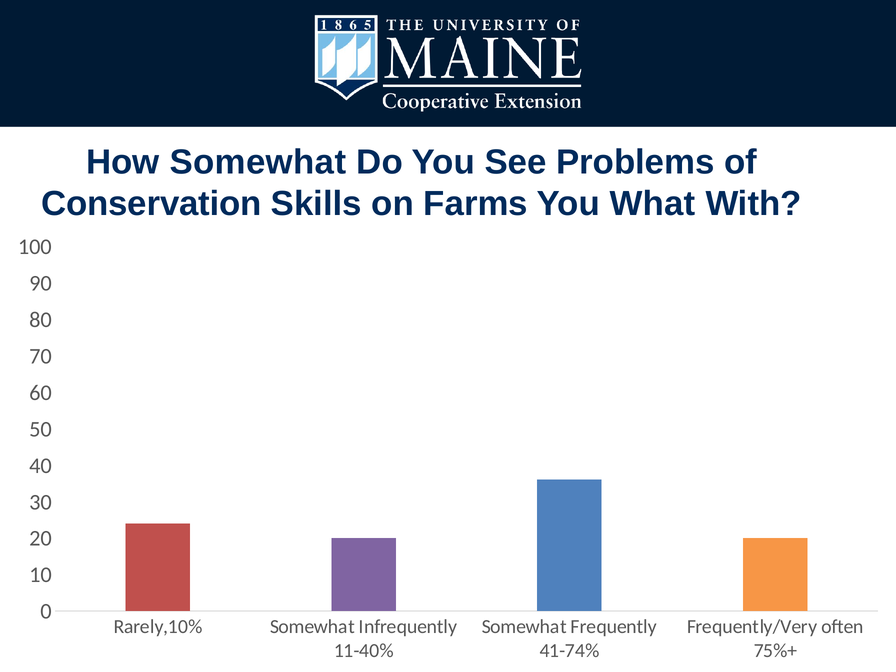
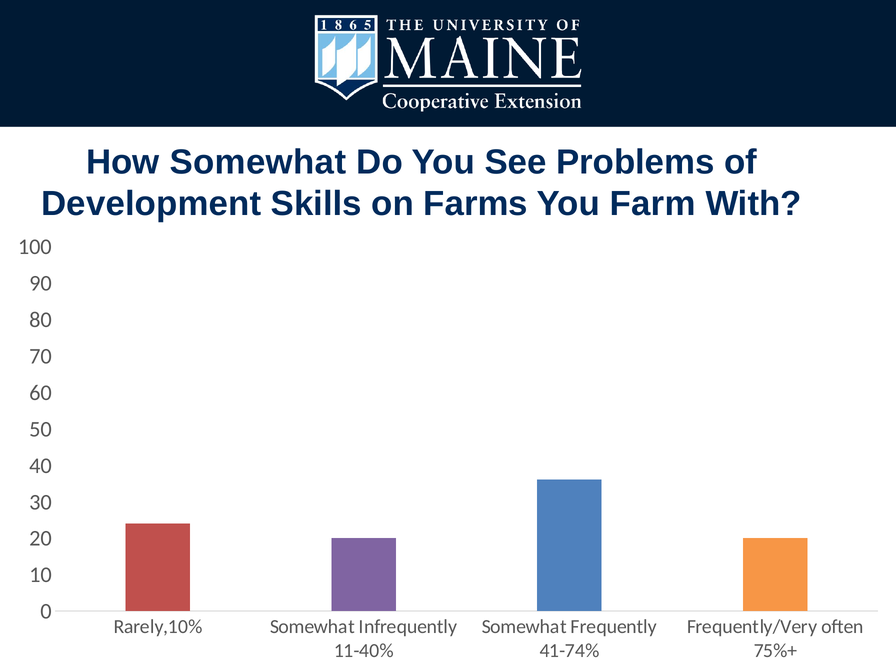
Conservation: Conservation -> Development (151, 204)
What: What -> Farm (653, 204)
